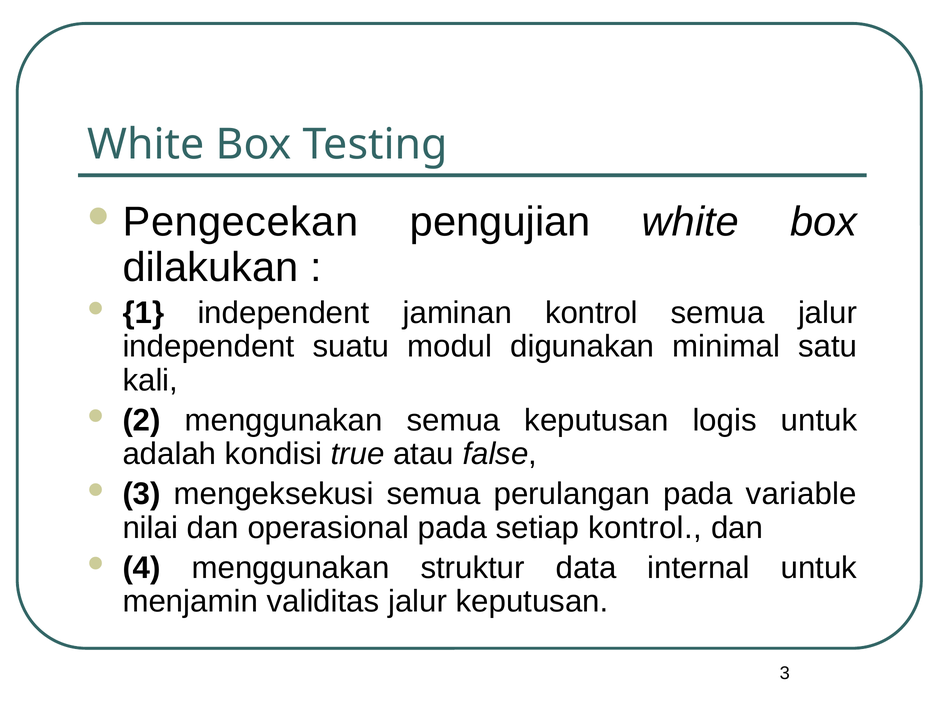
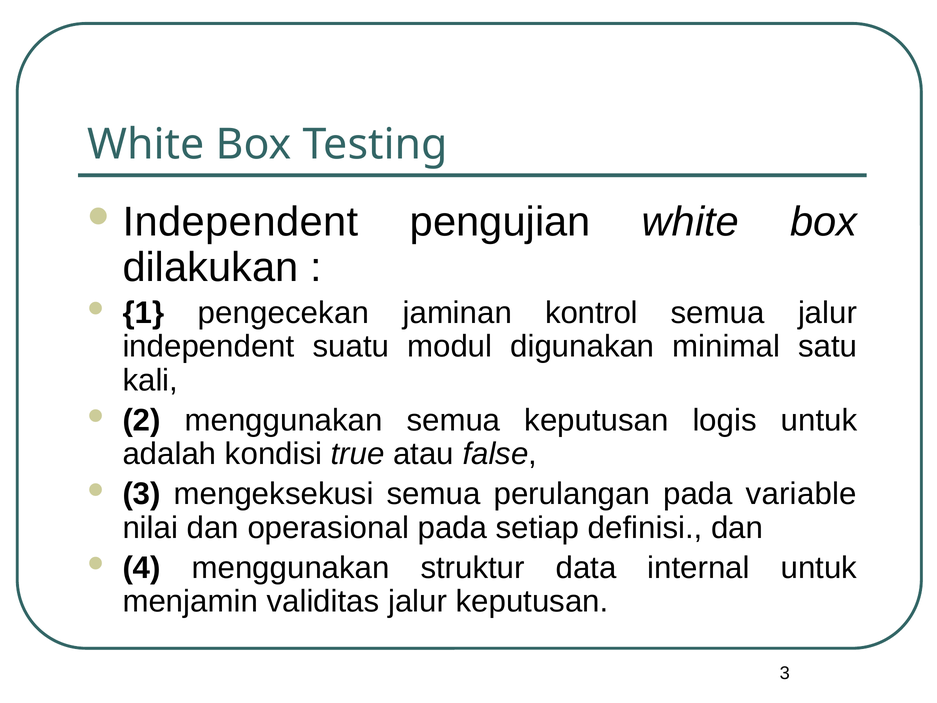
Pengecekan: Pengecekan -> Independent (241, 222)
1 independent: independent -> pengecekan (283, 313)
setiap kontrol: kontrol -> definisi (645, 528)
